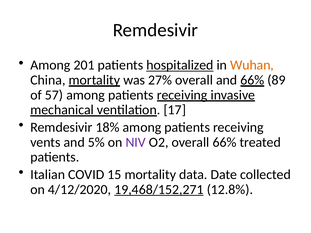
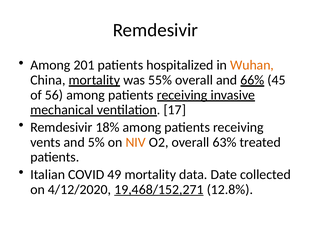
hospitalized underline: present -> none (180, 65)
27%: 27% -> 55% (160, 80)
89: 89 -> 45 (277, 80)
57: 57 -> 56 (54, 95)
NIV colour: purple -> orange (136, 142)
overall 66%: 66% -> 63% (224, 142)
15: 15 -> 49 (114, 175)
